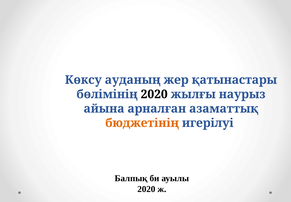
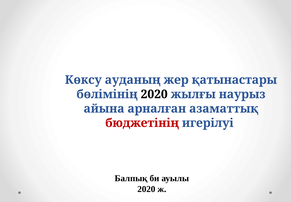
бюджетінің colour: orange -> red (142, 123)
